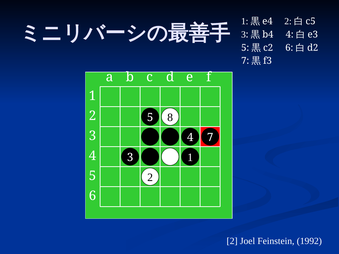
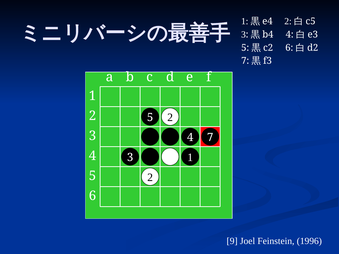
5 8: 8 -> 2 (170, 118)
2: 2 -> 9 (232, 241)
1992: 1992 -> 1996 (309, 241)
